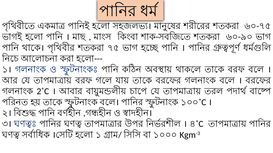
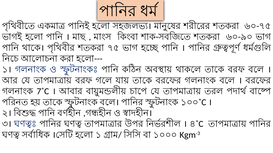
2˚C: 2˚C -> 7˚C (43, 92)
